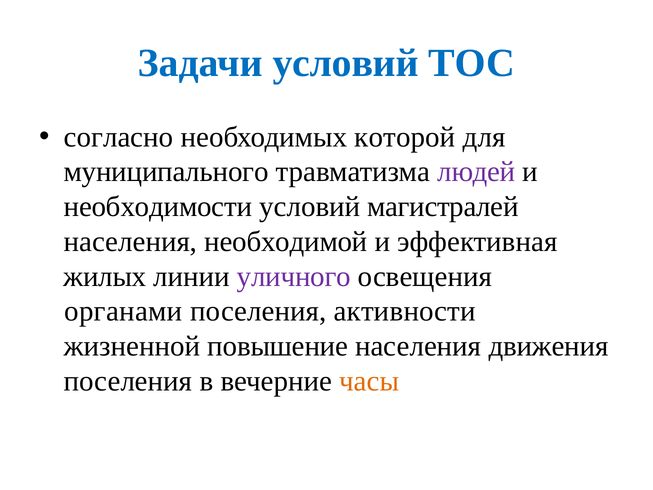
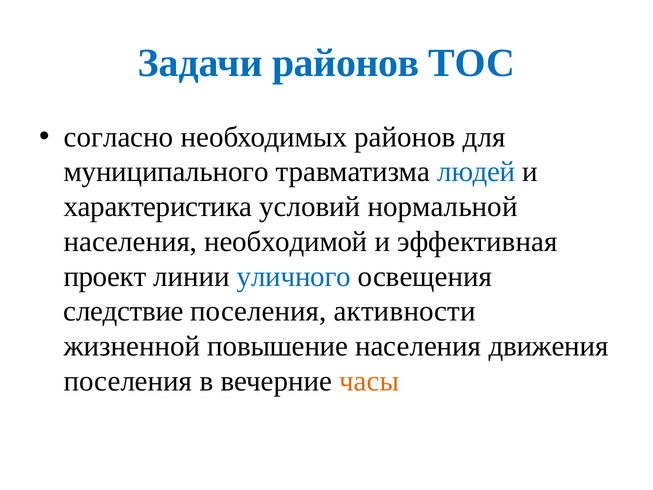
Задачи условий: условий -> районов (346, 63)
необходимых которой: которой -> районов (405, 137)
людей colour: purple -> blue (476, 172)
необходимости: необходимости -> характеристика (158, 207)
магистралей: магистралей -> нормальной (443, 207)
жилых: жилых -> проект (105, 276)
уличного colour: purple -> blue (294, 276)
органами: органами -> следствие (124, 311)
